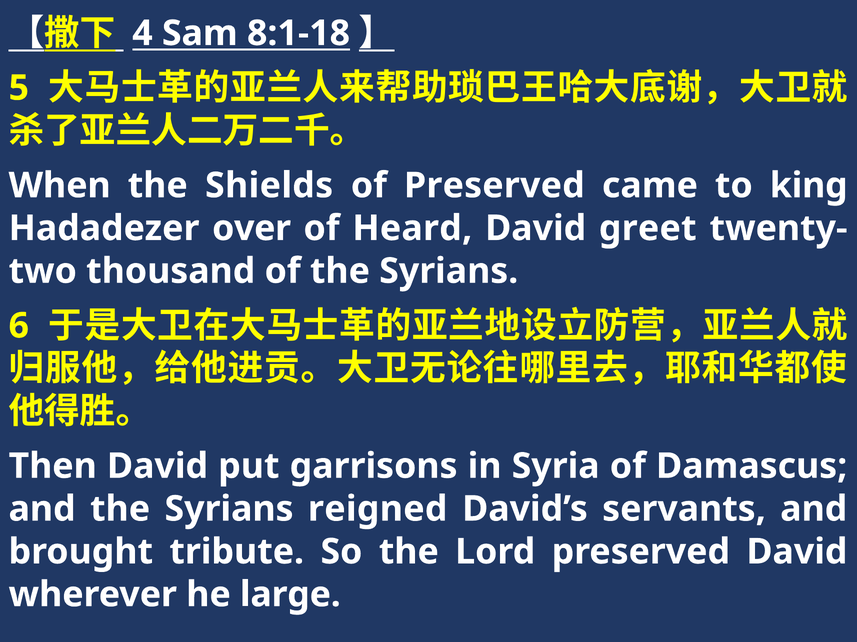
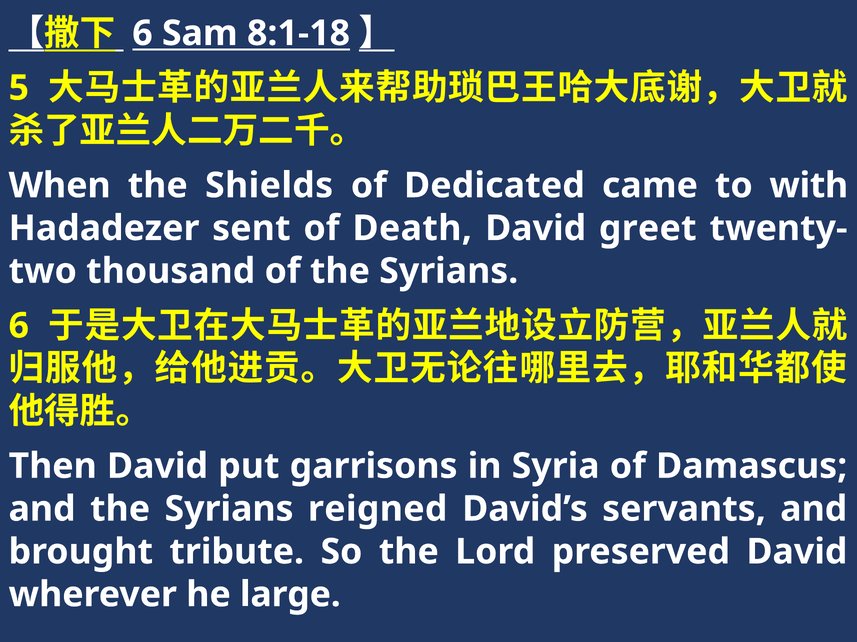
4: 4 -> 6 (142, 33)
of Preserved: Preserved -> Dedicated (494, 186)
king: king -> with (809, 186)
over: over -> sent (251, 229)
Heard: Heard -> Death (412, 229)
